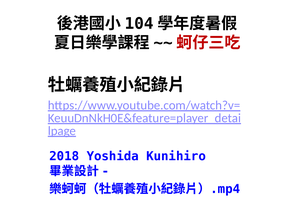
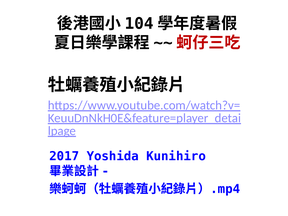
2018: 2018 -> 2017 (64, 156)
